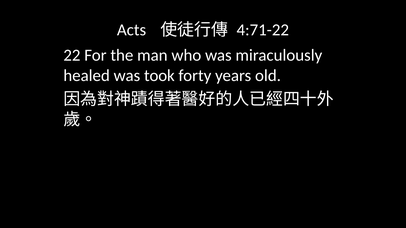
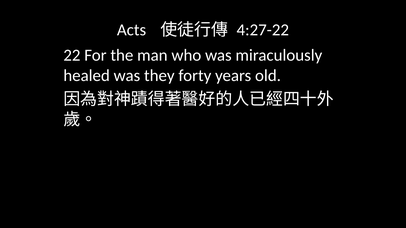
4:71-22: 4:71-22 -> 4:27-22 (263, 30)
took: took -> they (159, 76)
